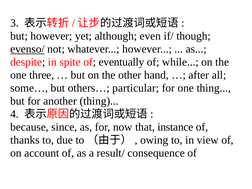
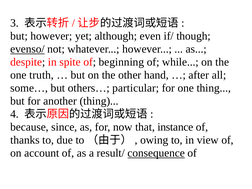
eventually: eventually -> beginning (121, 62)
three: three -> truth (42, 75)
consequence underline: none -> present (156, 153)
